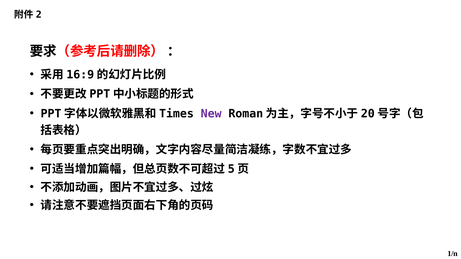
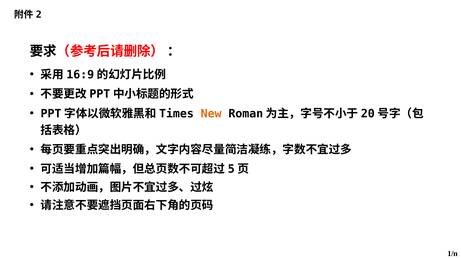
New colour: purple -> orange (211, 114)
